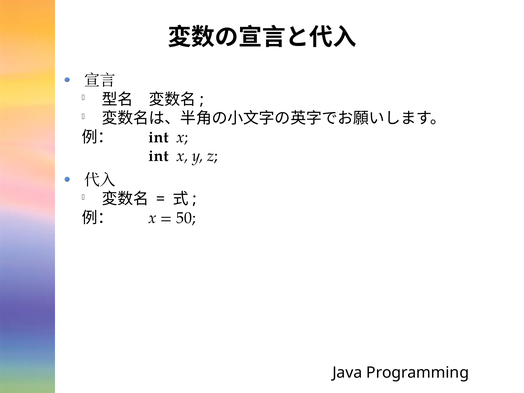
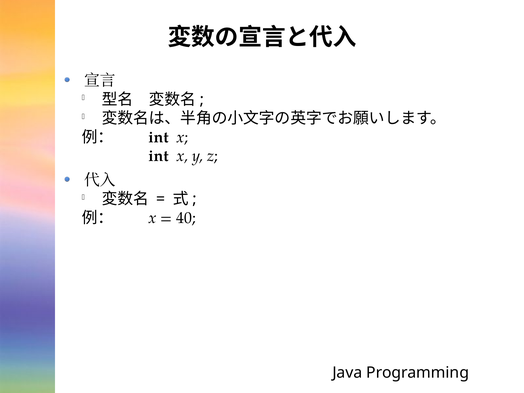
50: 50 -> 40 (186, 218)
